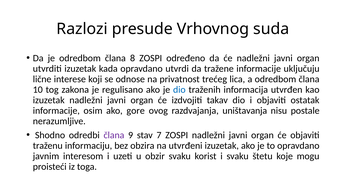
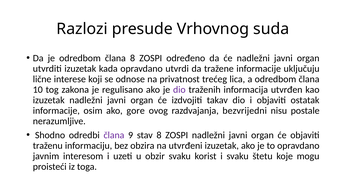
dio colour: blue -> purple (179, 90)
uništavanja: uništavanja -> bezvrijedni (245, 111)
stav 7: 7 -> 8 (159, 136)
